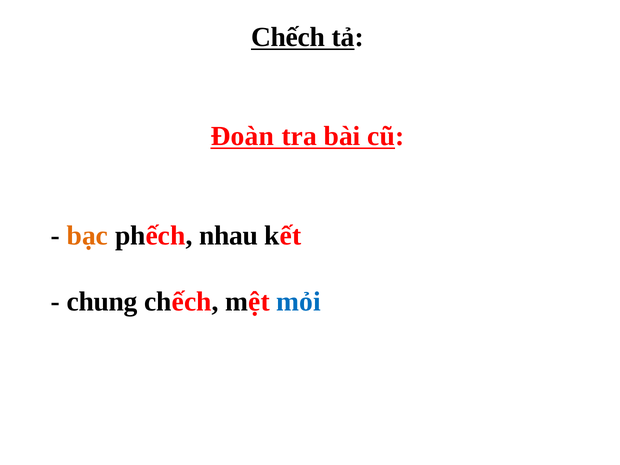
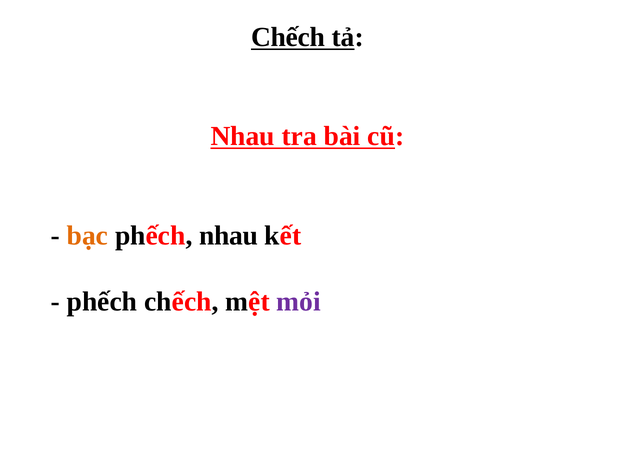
Đoàn: Đoàn -> Nhau (243, 136)
chung: chung -> phếch (102, 302)
mỏi colour: blue -> purple (299, 302)
